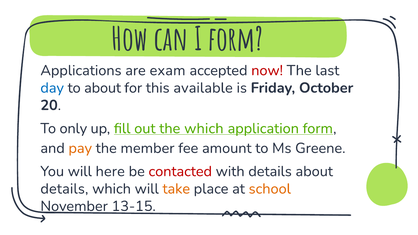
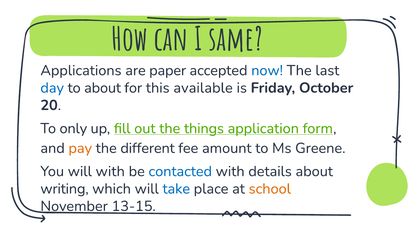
I form: form -> same (236, 40)
exam: exam -> paper (168, 70)
now colour: red -> blue (267, 70)
the which: which -> things (204, 129)
member: member -> different (148, 148)
will here: here -> with (110, 171)
contacted colour: red -> blue (180, 171)
details: details -> writing (65, 189)
take colour: orange -> blue (176, 189)
